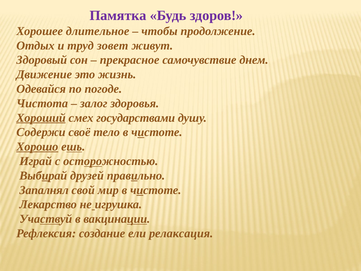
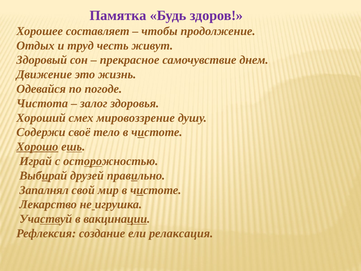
длительное: длительное -> составляет (98, 31)
зовет: зовет -> честь (113, 45)
Хороший underline: present -> none (41, 118)
государствами: государствами -> мировоззрение (136, 118)
